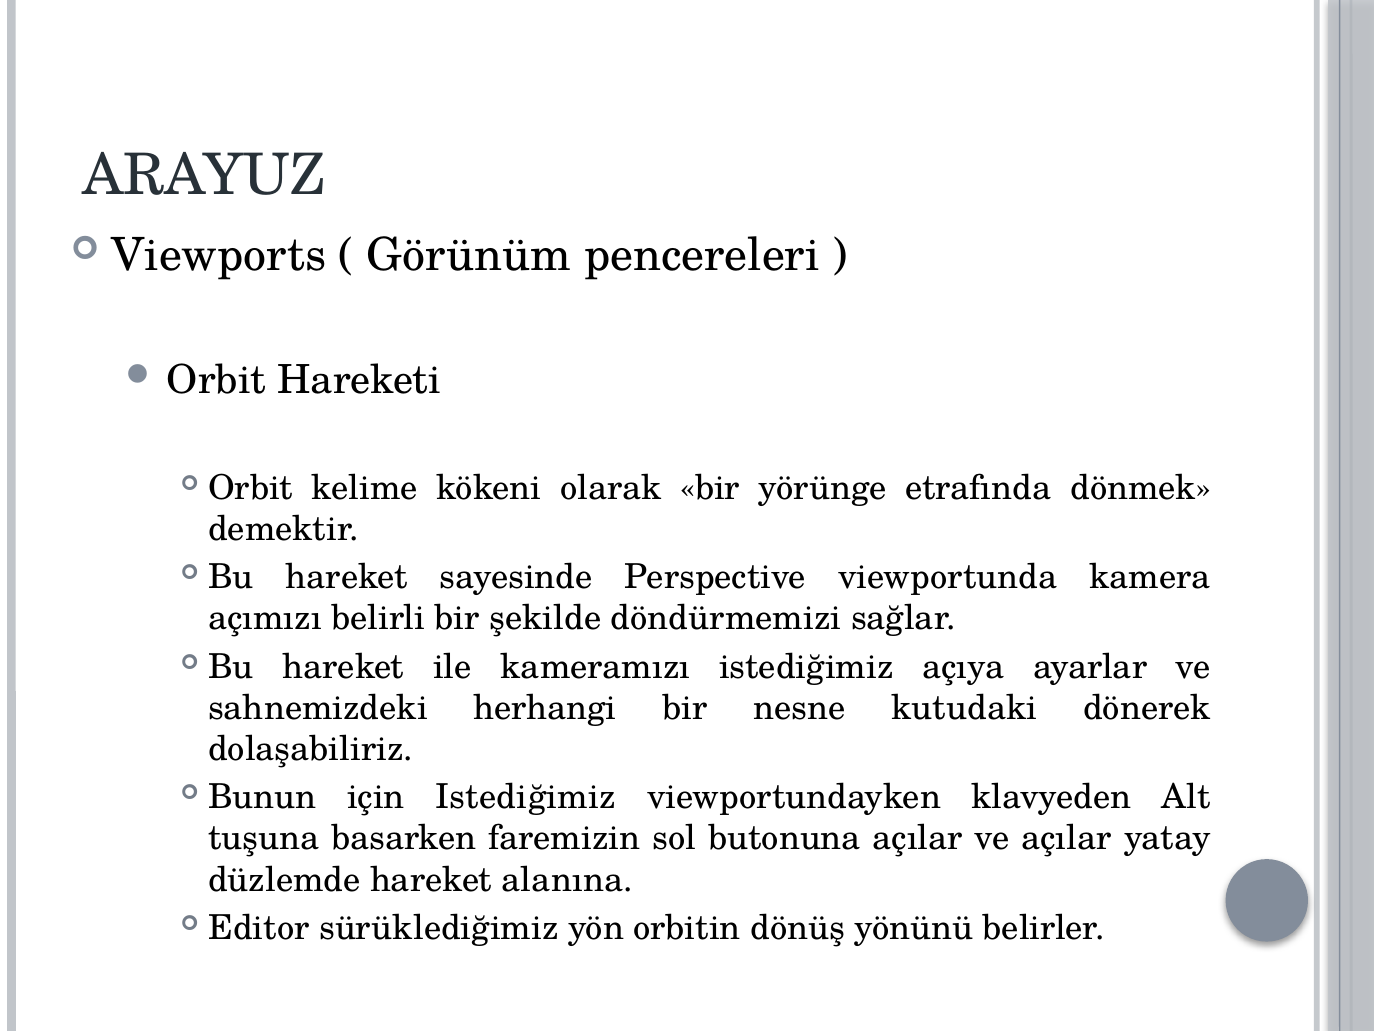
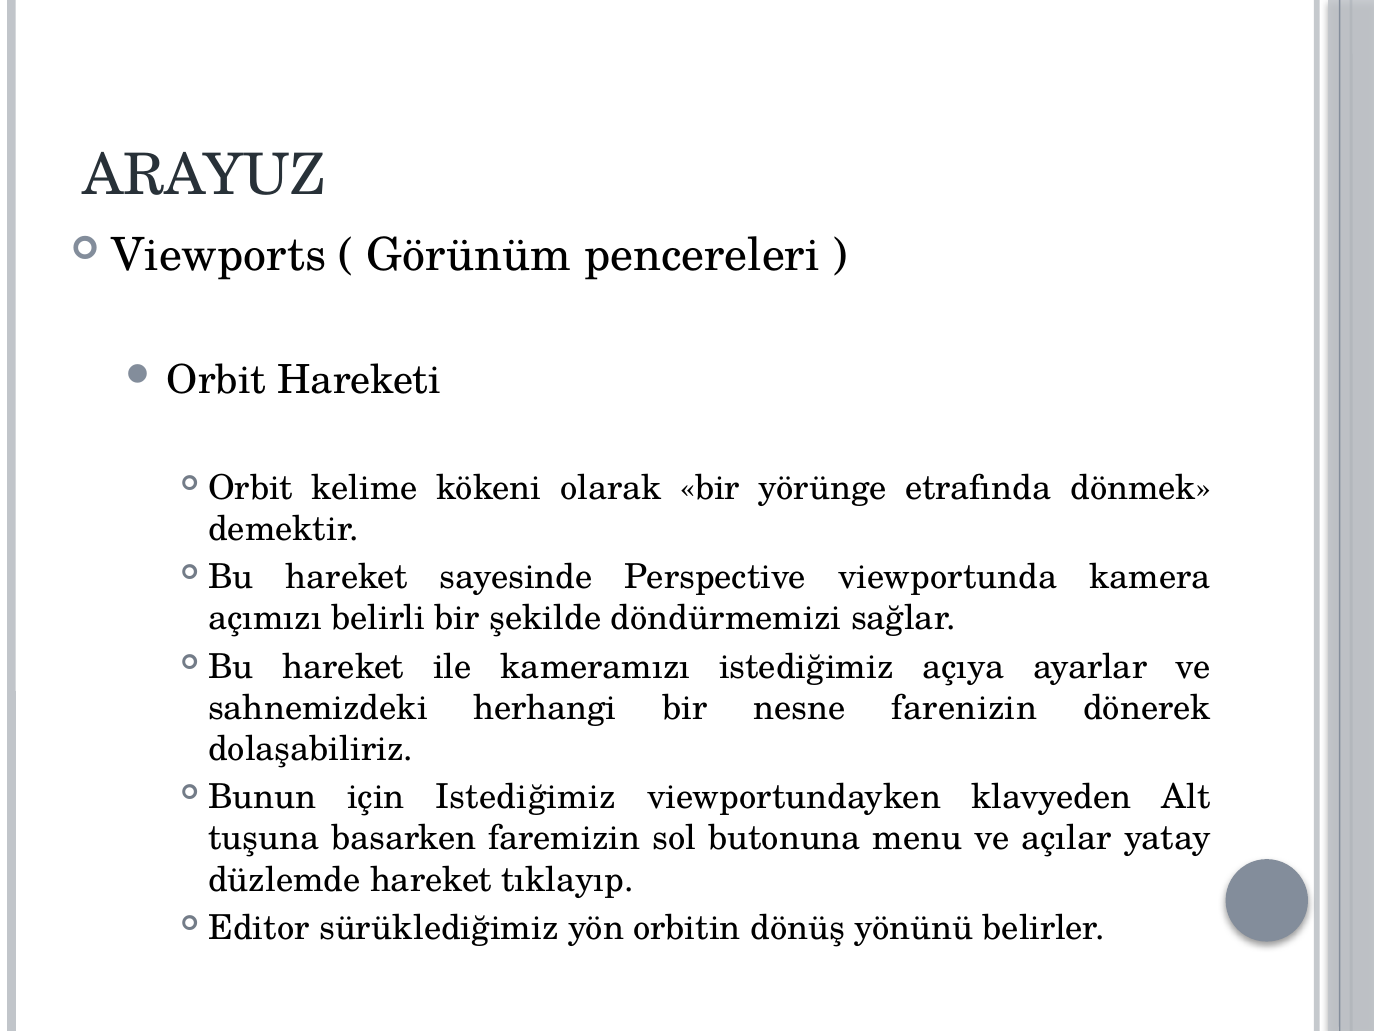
kutudaki: kutudaki -> farenizin (964, 708)
butonuna açılar: açılar -> menu (918, 838)
alanına: alanına -> tıklayıp (568, 879)
